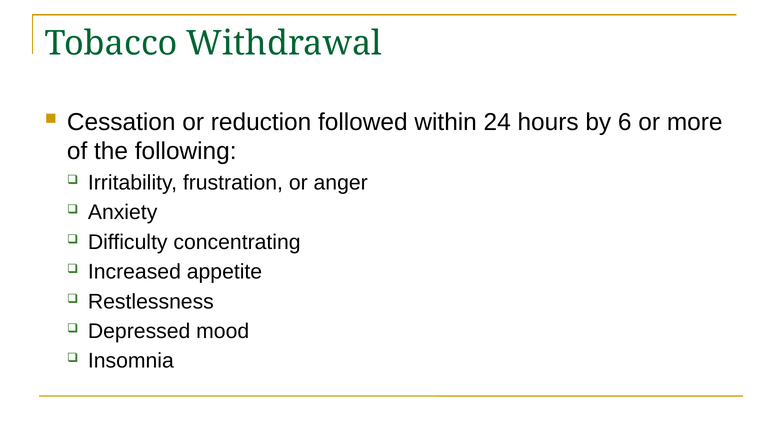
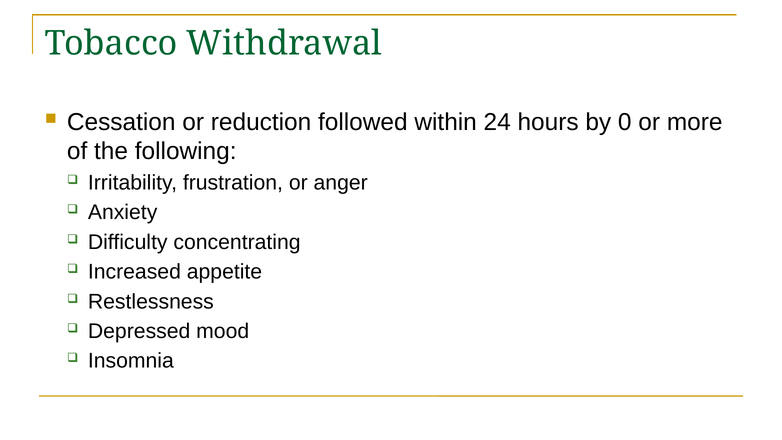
6: 6 -> 0 (625, 122)
